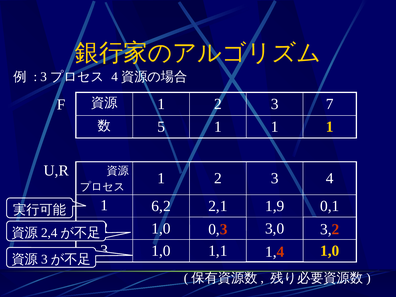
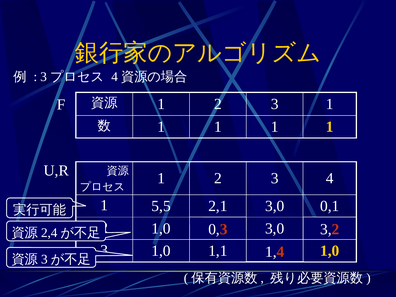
3 7: 7 -> 1 (330, 104)
5: 5 -> 1 (161, 127)
6,2: 6,2 -> 5,5 (161, 206)
2,1 1,9: 1,9 -> 3,0 (275, 206)
